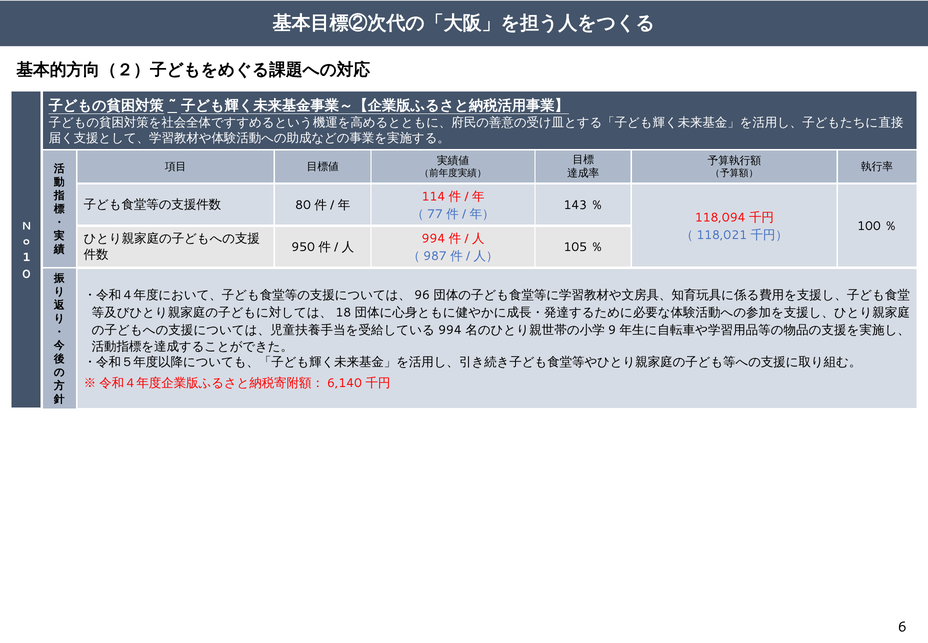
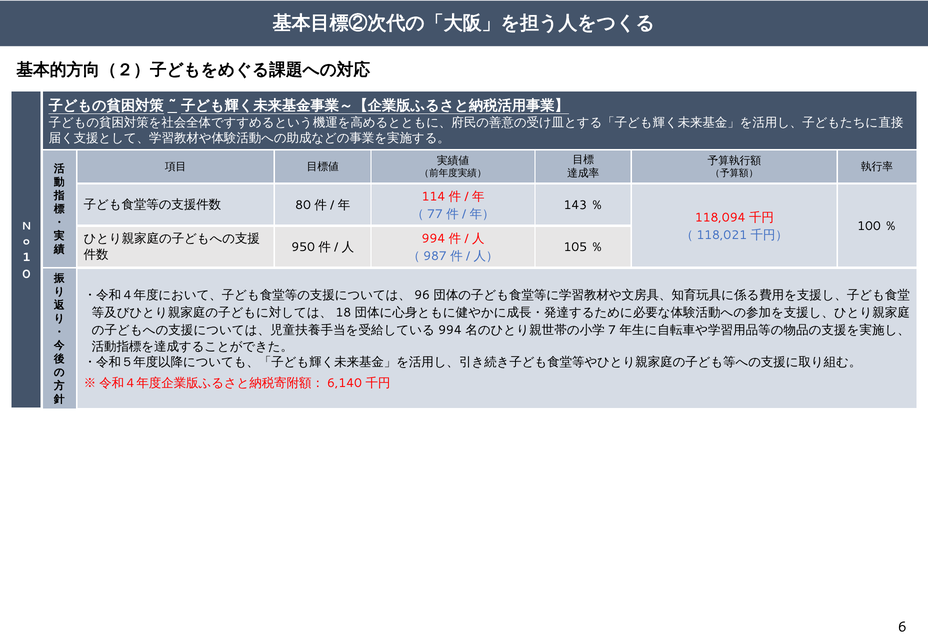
9: 9 -> 7 (612, 330)
